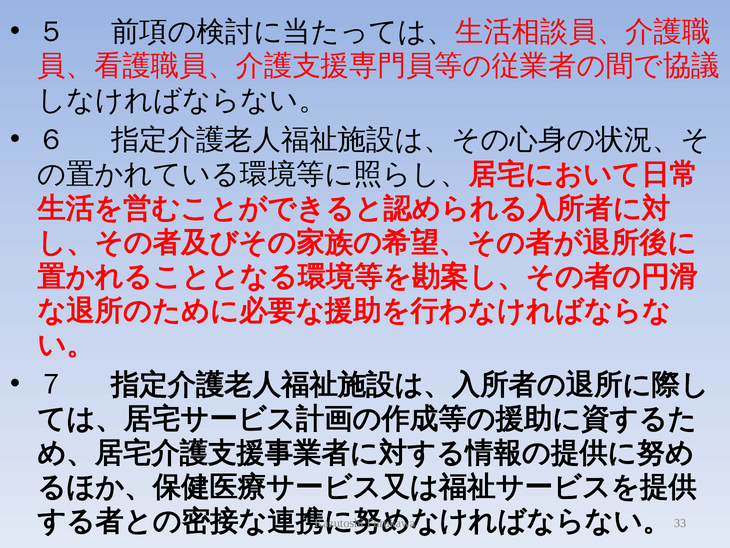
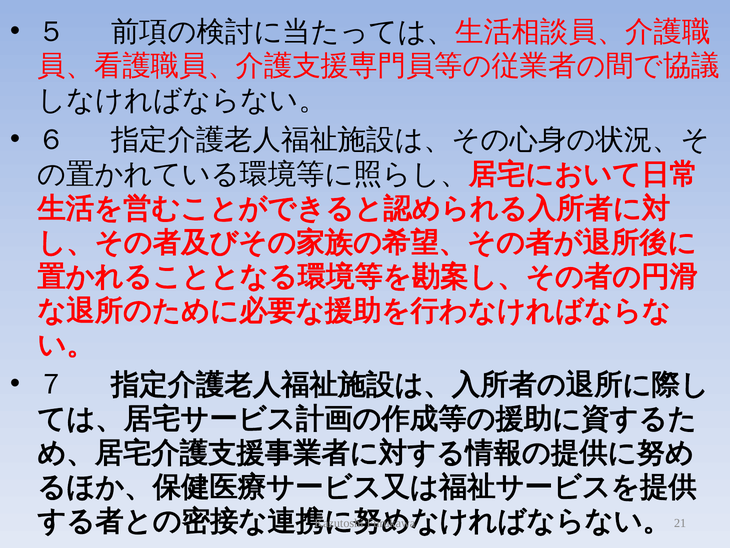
33: 33 -> 21 (680, 523)
